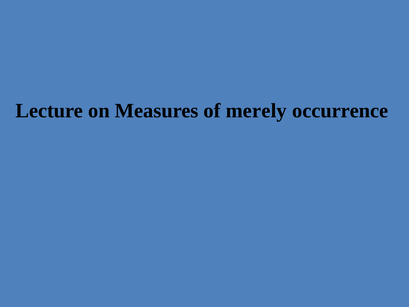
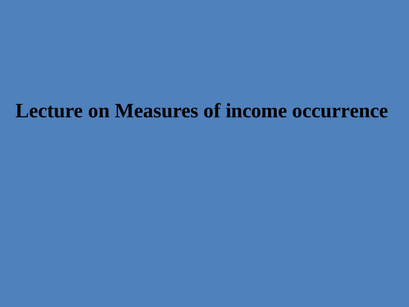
merely: merely -> income (257, 111)
